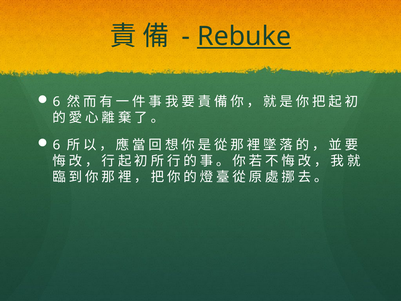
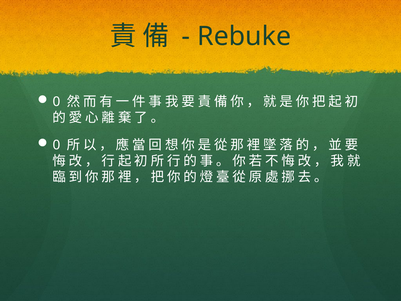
Rebuke underline: present -> none (244, 36)
6: 6 -> 0 (56, 102)
6: 6 -> 0 (56, 145)
